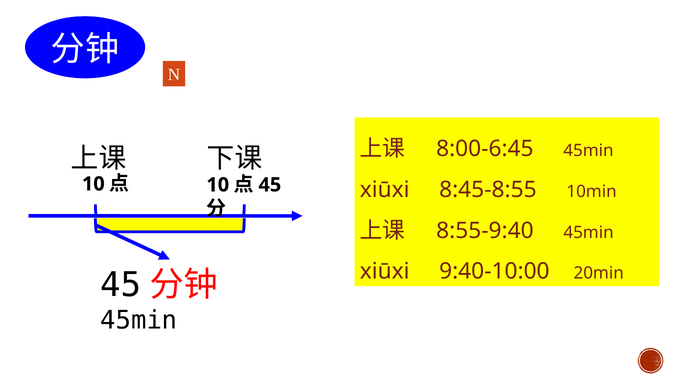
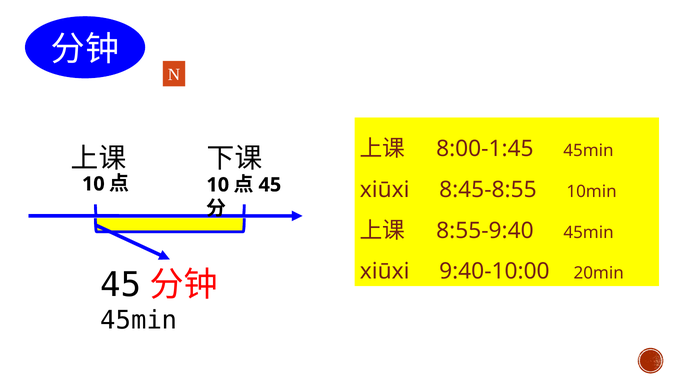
8:00-6:45: 8:00-6:45 -> 8:00-1:45 (485, 149)
